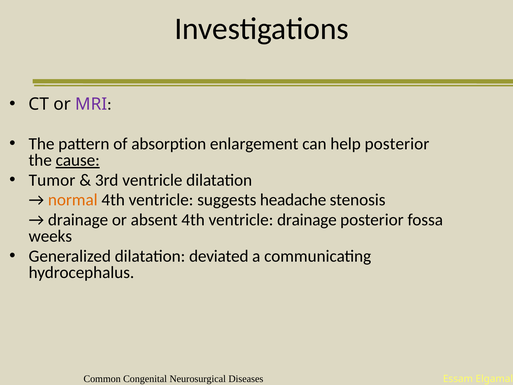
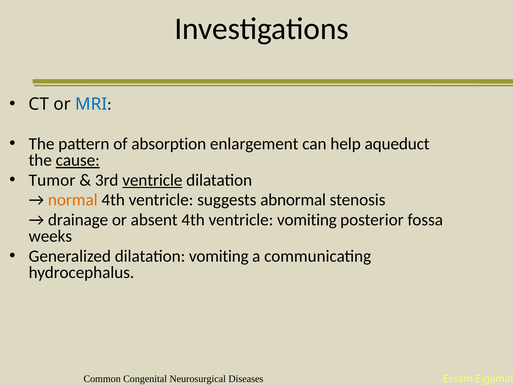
MRI colour: purple -> blue (91, 104)
help posterior: posterior -> aqueduct (397, 144)
ventricle underline: none -> present (152, 180)
headache: headache -> abnormal (293, 200)
ventricle drainage: drainage -> vomiting (307, 220)
dilatation deviated: deviated -> vomiting (219, 256)
